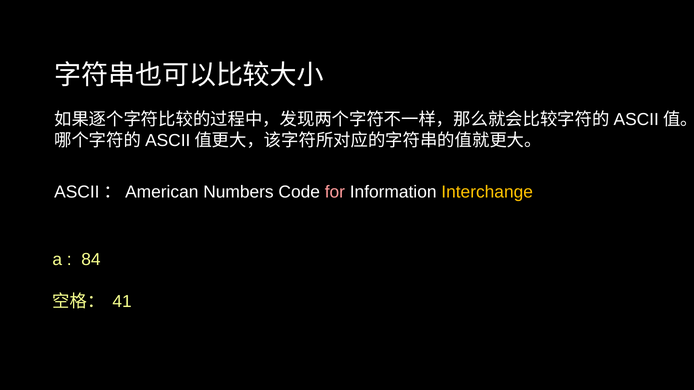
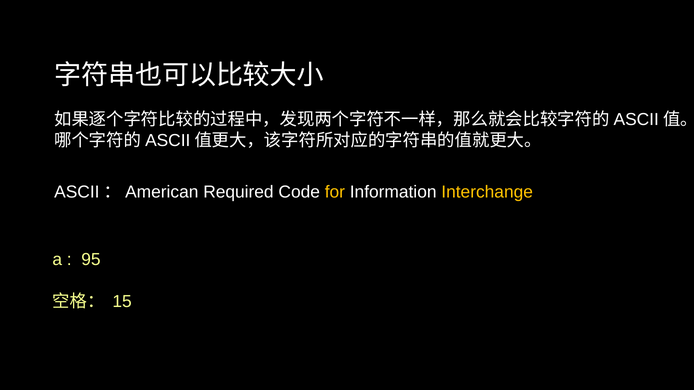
Numbers: Numbers -> Required (238, 192)
for colour: pink -> yellow (335, 192)
84: 84 -> 95 (91, 260)
41: 41 -> 15 (122, 302)
